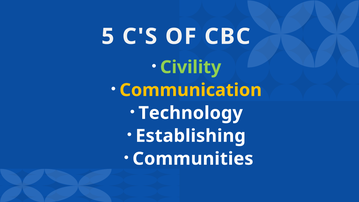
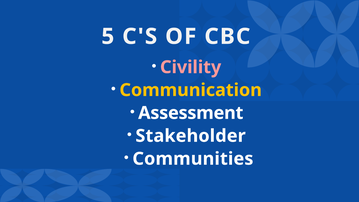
Civility colour: light green -> pink (191, 67)
Technology: Technology -> Assessment (191, 113)
Establishing: Establishing -> Stakeholder (191, 136)
